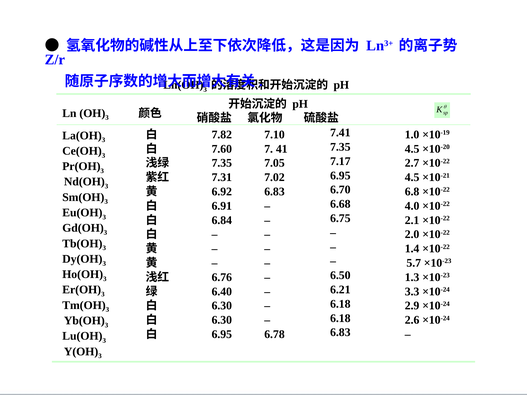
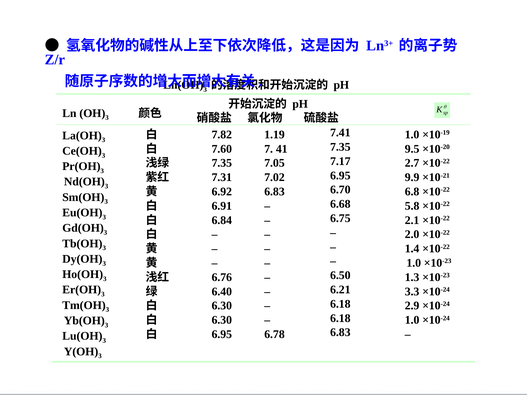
7.10: 7.10 -> 1.19 (275, 135)
4.5: 4.5 -> 9.5 (412, 149)
4.5: 4.5 -> 9.9 (412, 177)
4.0: 4.0 -> 5.8 (412, 206)
5.7: 5.7 -> 1.0 (414, 263)
2.6: 2.6 -> 1.0 (412, 320)
